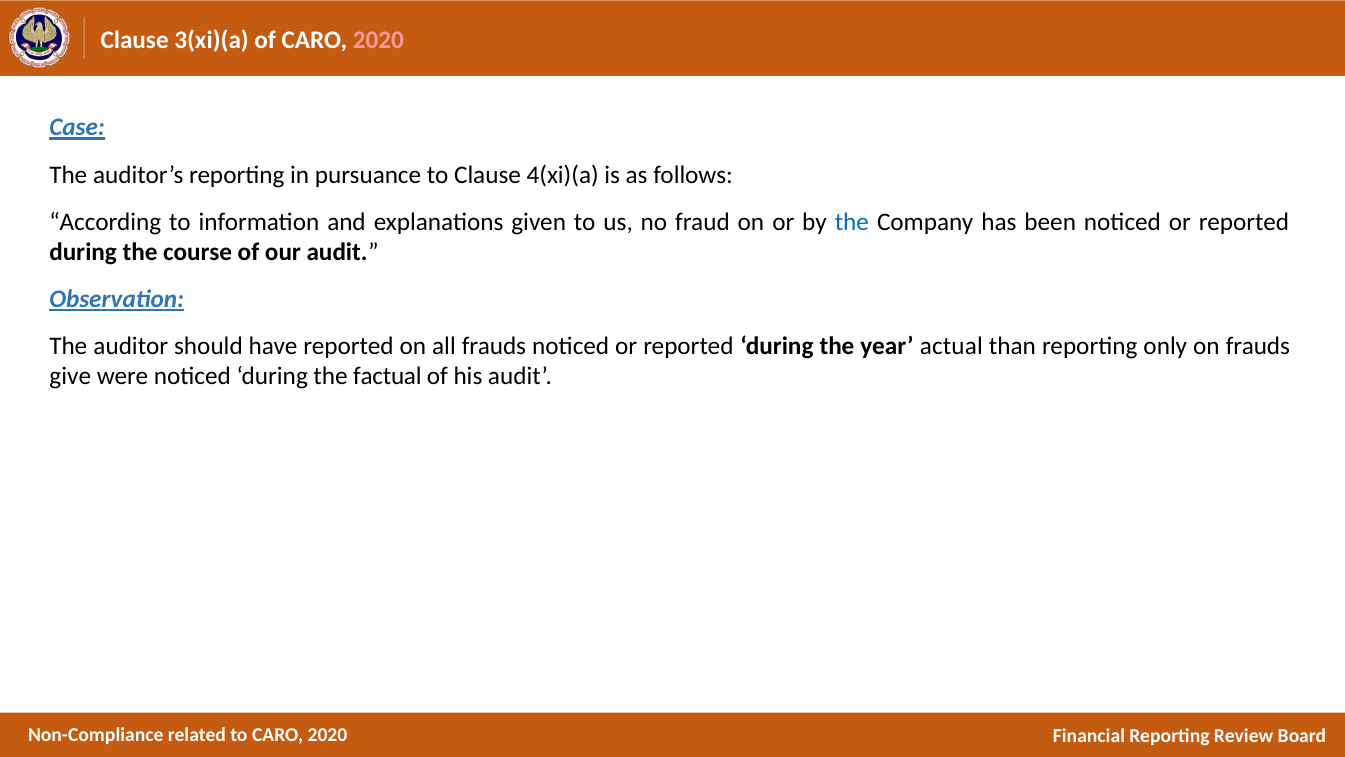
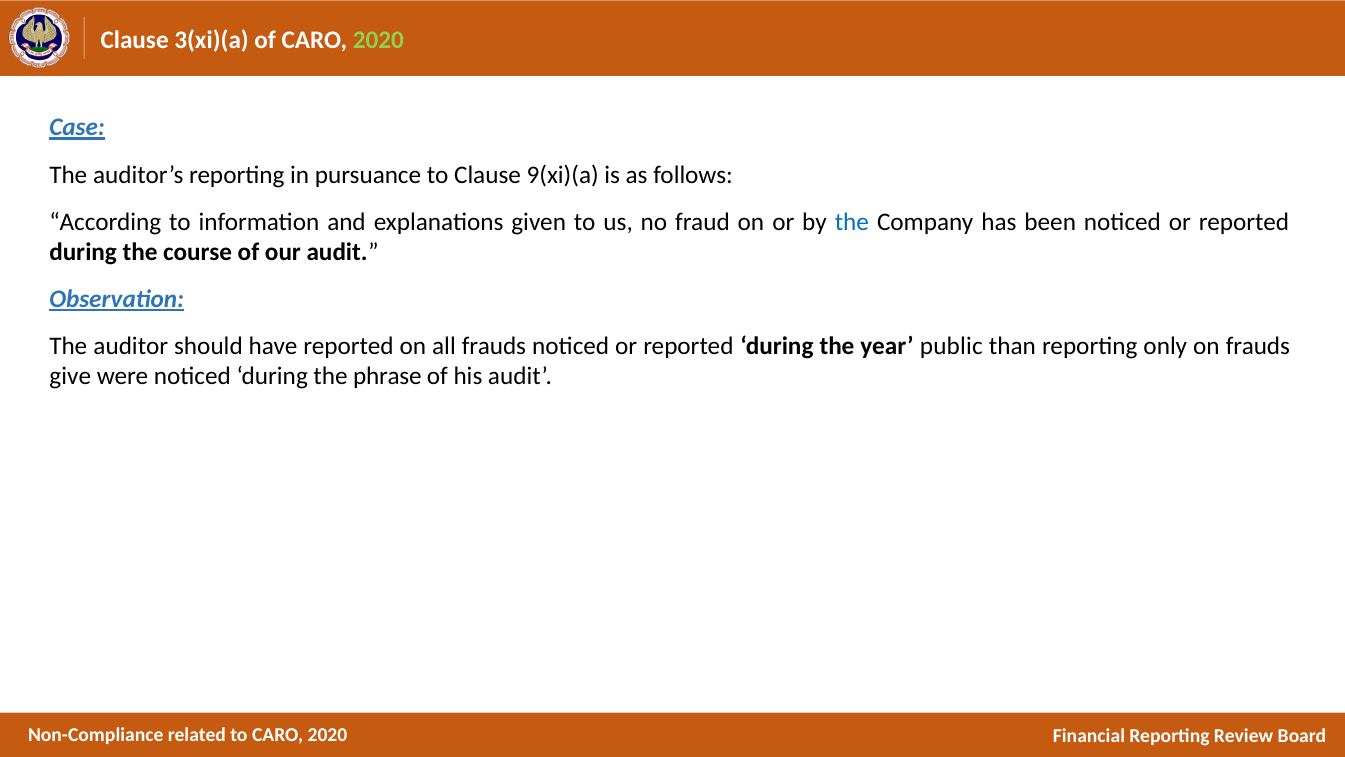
2020 colour: pink -> light green (378, 40)
4(xi)(a: 4(xi)(a -> 9(xi)(a (563, 175)
actual: actual -> public (951, 346)
factual: factual -> phrase (387, 376)
